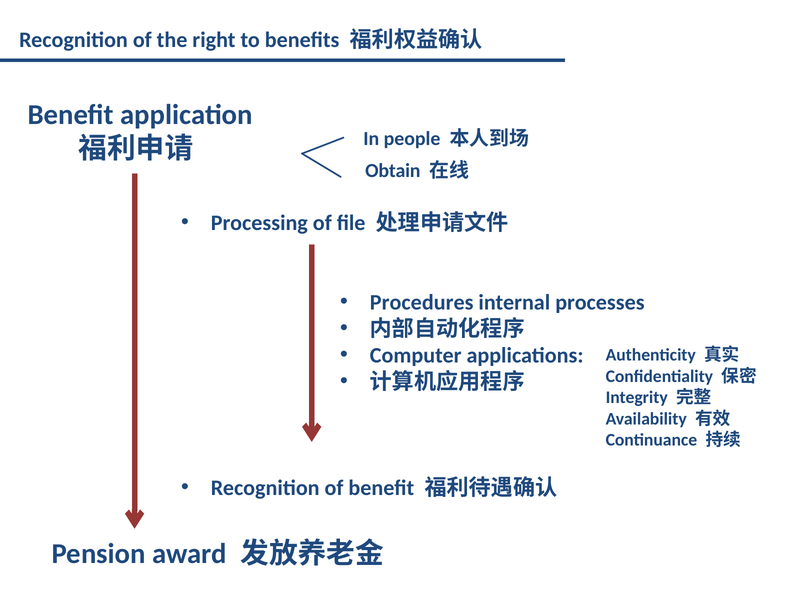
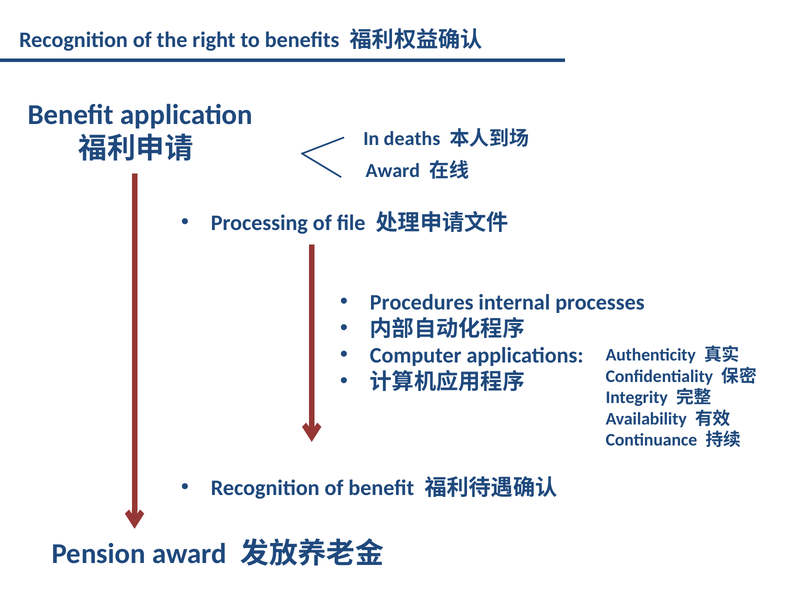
people: people -> deaths (412, 139)
Obtain: Obtain -> Award (393, 171)
